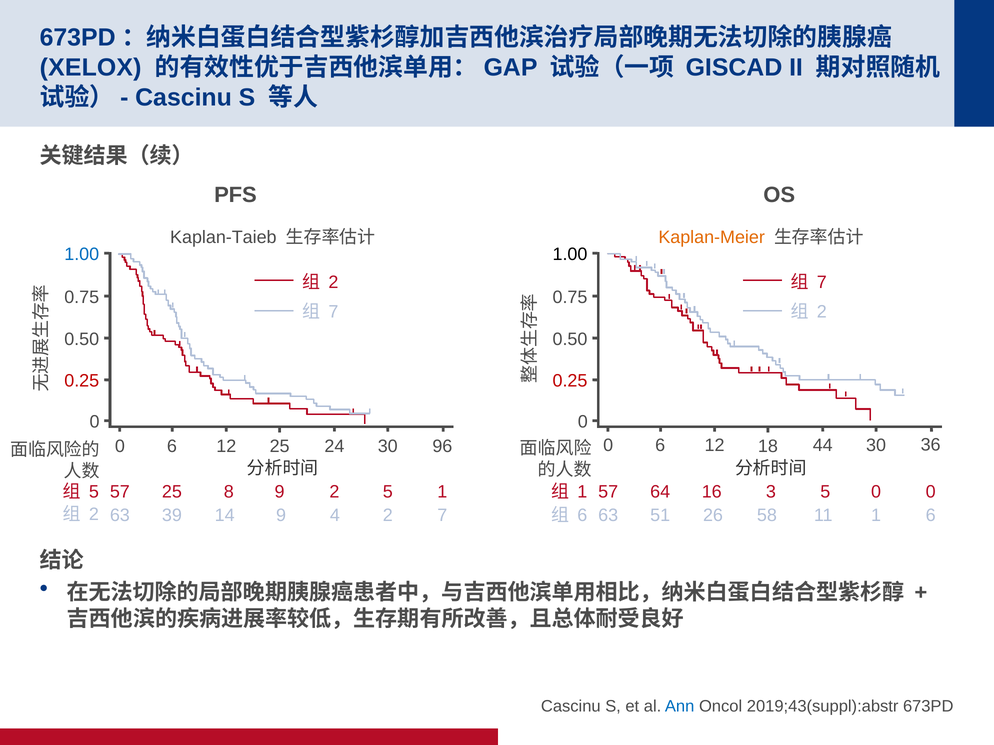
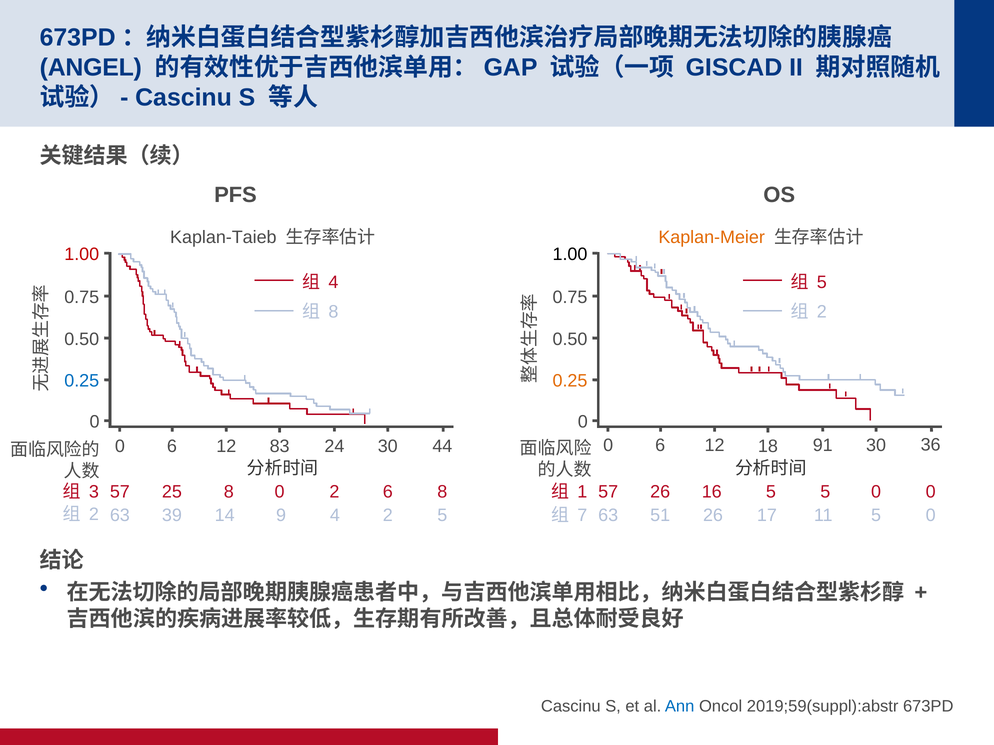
XELOX: XELOX -> ANGEL (91, 68)
1.00 colour: blue -> red (82, 254)
2: 2 -> 4 (333, 283)
7: 7 -> 5 (822, 283)
7: 7 -> 8 (333, 312)
0.25 colour: red -> blue (82, 381)
0.25 colour: red -> orange (570, 381)
44: 44 -> 91 (823, 445)
12 25: 25 -> 83 (280, 446)
96: 96 -> 44 (442, 446)
8 9: 9 -> 0 (280, 492)
2 1: 1 -> 8 (442, 492)
16 3: 3 -> 5 (771, 492)
5: 5 -> 3 (94, 492)
25 5: 5 -> 6 (388, 492)
1 64: 64 -> 26 (660, 492)
4 7: 7 -> 5 (442, 516)
58: 58 -> 17 (767, 516)
51 1: 1 -> 5 (876, 516)
11 6: 6 -> 0 (931, 516)
6: 6 -> 7 (582, 516)
2019;43(suppl):abstr: 2019;43(suppl):abstr -> 2019;59(suppl):abstr (823, 707)
